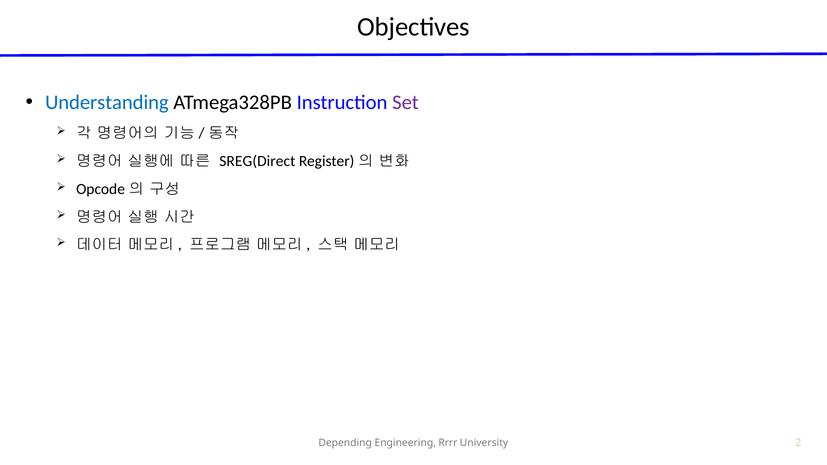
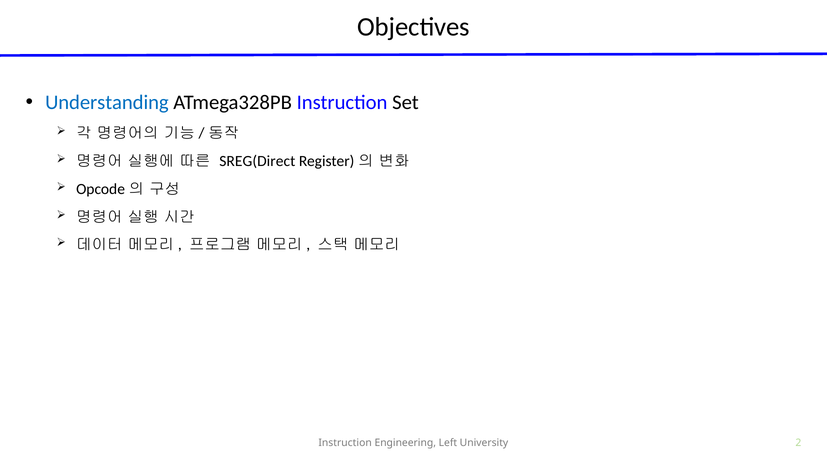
Set colour: purple -> black (405, 103)
Depending: Depending -> Instruction (345, 443)
Rrrr: Rrrr -> Left (448, 443)
